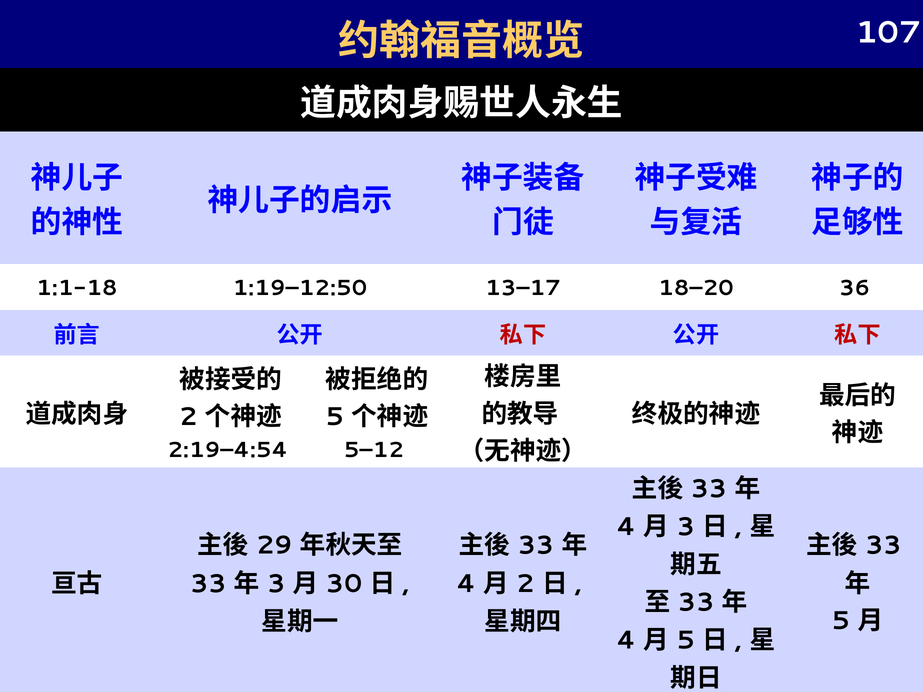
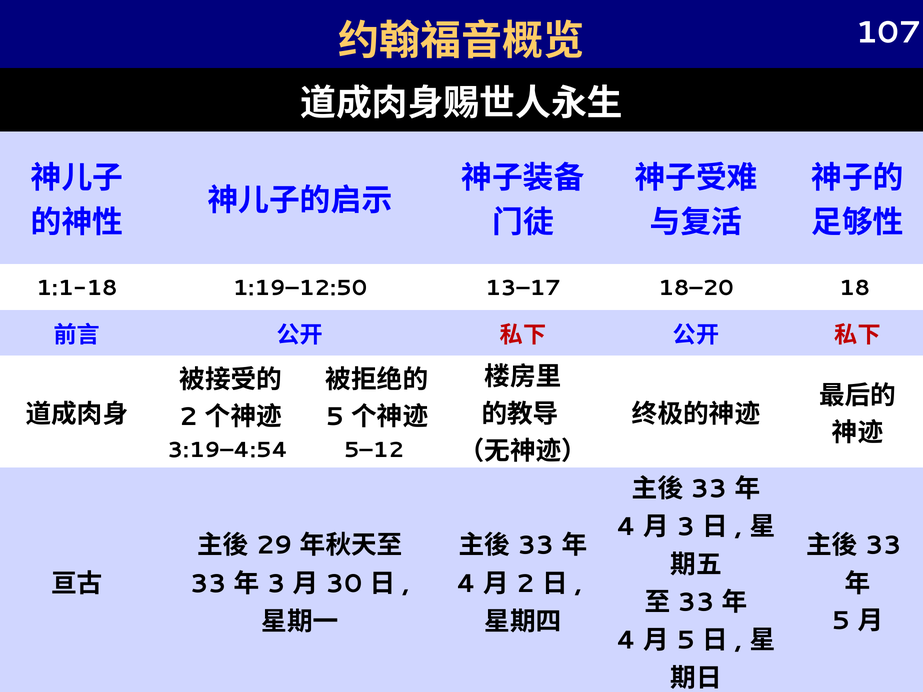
36: 36 -> 18 (855, 288)
2:19–4:54: 2:19–4:54 -> 3:19–4:54 (228, 450)
